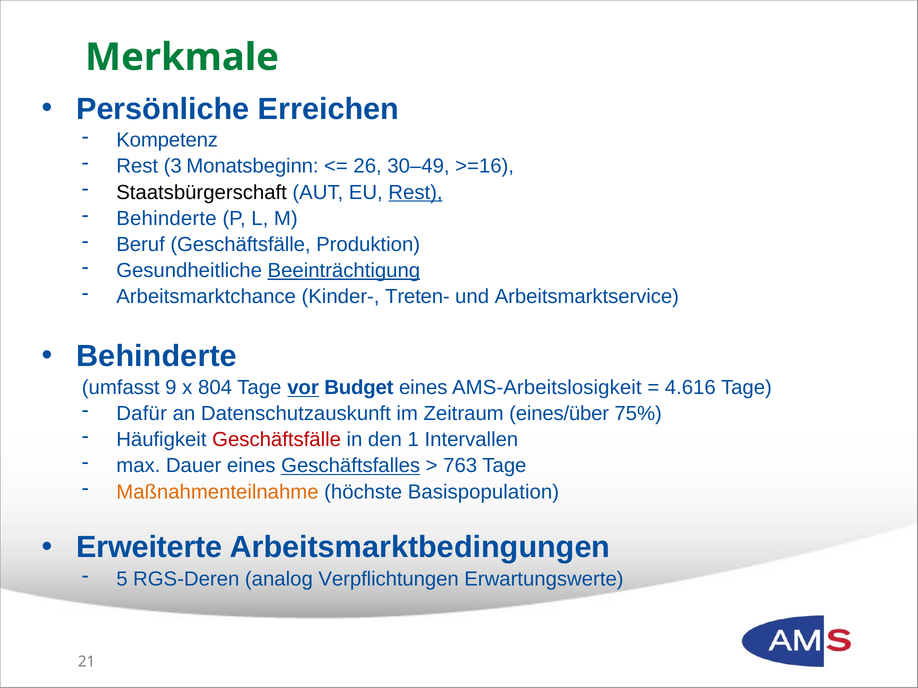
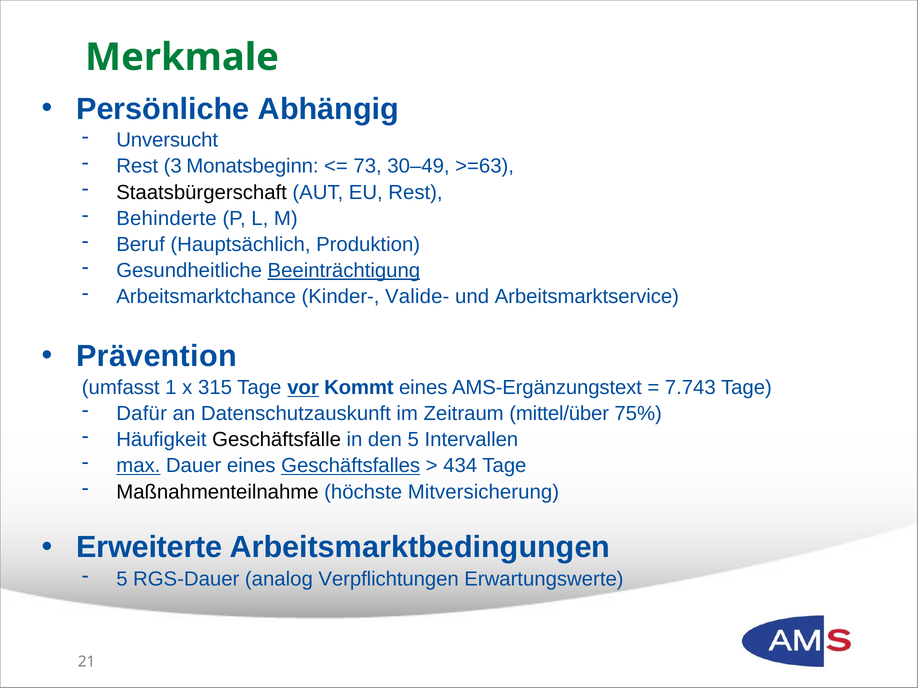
Erreichen: Erreichen -> Abhängig (328, 109)
Kompetenz: Kompetenz -> Unversucht (167, 140)
26: 26 -> 73 (368, 166)
>=16: >=16 -> >=63 (485, 166)
Rest underline: present -> none (415, 192)
Beruf Geschäftsfälle: Geschäftsfälle -> Hauptsächlich (240, 245)
Treten-: Treten- -> Valide- (417, 297)
Behinderte: Behinderte -> Prävention (156, 357)
9: 9 -> 1 (171, 388)
804: 804 -> 315 (215, 388)
Budget: Budget -> Kommt (359, 388)
AMS-Arbeitslosigkeit: AMS-Arbeitslosigkeit -> AMS-Ergänzungstext (547, 388)
4.616: 4.616 -> 7.743 (690, 388)
eines/über: eines/über -> mittel/über (559, 414)
Geschäftsfälle colour: red -> black (277, 440)
den 1: 1 -> 5 (413, 440)
max underline: none -> present (138, 466)
763: 763 -> 434 (460, 466)
Maßnahmenteilnahme colour: orange -> black (217, 492)
Basispopulation: Basispopulation -> Mitversicherung (483, 492)
RGS-Deren: RGS-Deren -> RGS-Dauer (186, 579)
